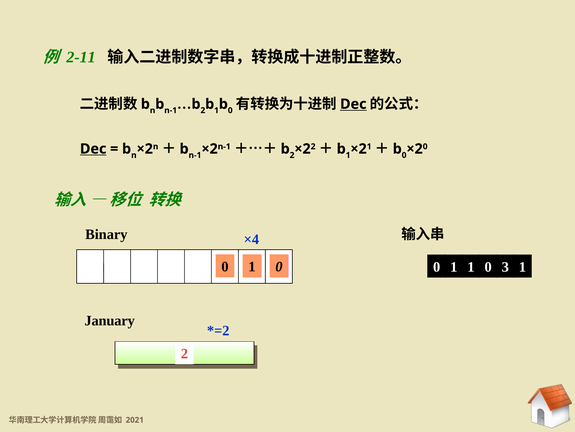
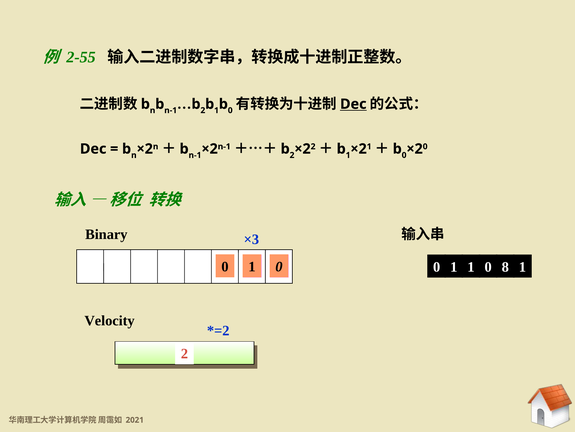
2-11: 2-11 -> 2-55 (81, 57)
Dec underline: present -> none (93, 149)
×4: ×4 -> ×3 (251, 239)
3: 3 -> 8 (505, 267)
January: January -> Velocity (110, 320)
